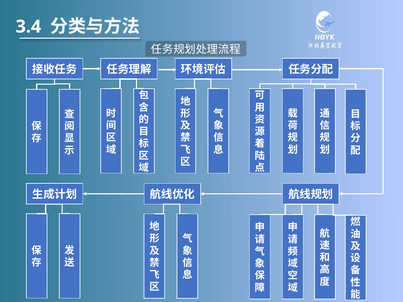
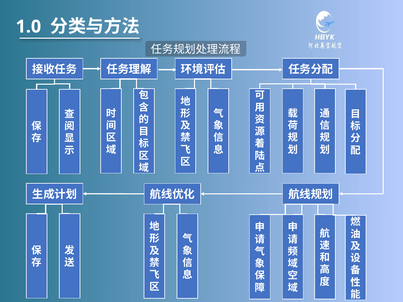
3.4: 3.4 -> 1.0 (28, 27)
